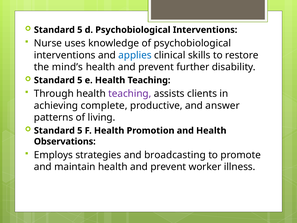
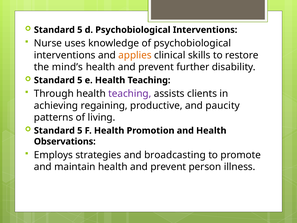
applies colour: blue -> orange (135, 55)
complete: complete -> regaining (104, 105)
answer: answer -> paucity (223, 105)
worker: worker -> person (205, 167)
